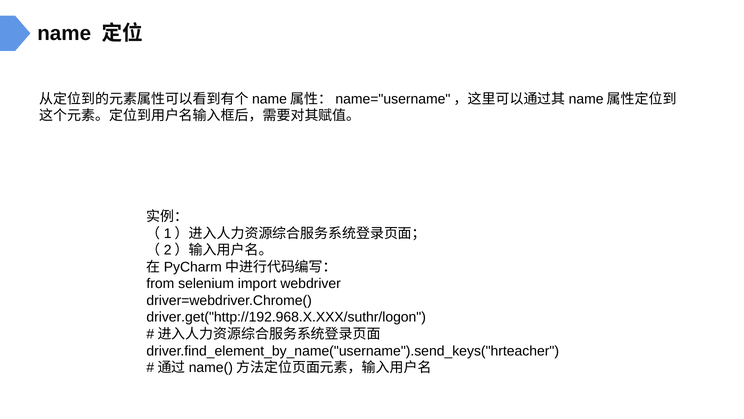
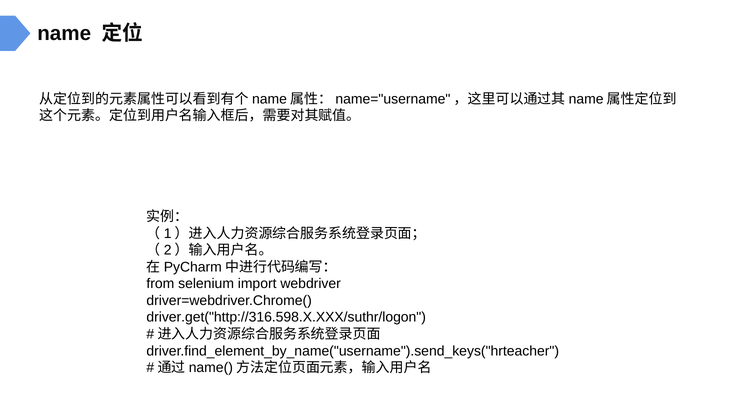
driver.get("http://192.968.X.XXX/suthr/logon: driver.get("http://192.968.X.XXX/suthr/logon -> driver.get("http://316.598.X.XXX/suthr/logon (286, 317)
